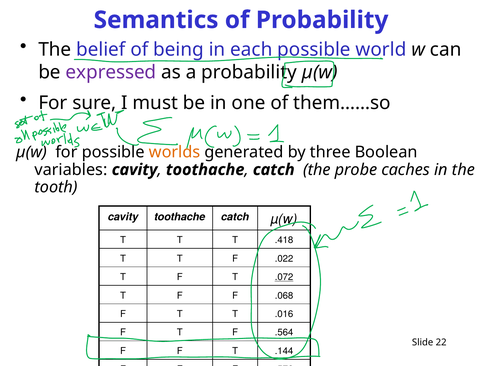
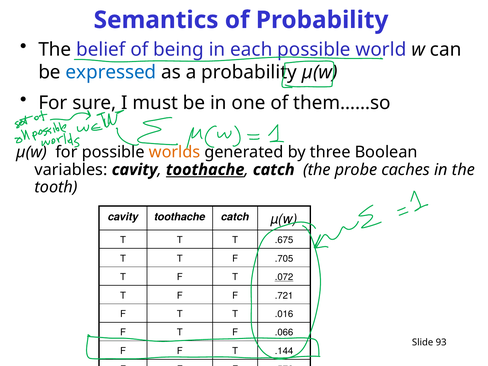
expressed colour: purple -> blue (111, 72)
toothache underline: none -> present (205, 170)
.418: .418 -> .675 (284, 240)
.022: .022 -> .705 (284, 259)
.068: .068 -> .721 (284, 296)
.564: .564 -> .066 (284, 333)
22: 22 -> 93 (441, 342)
